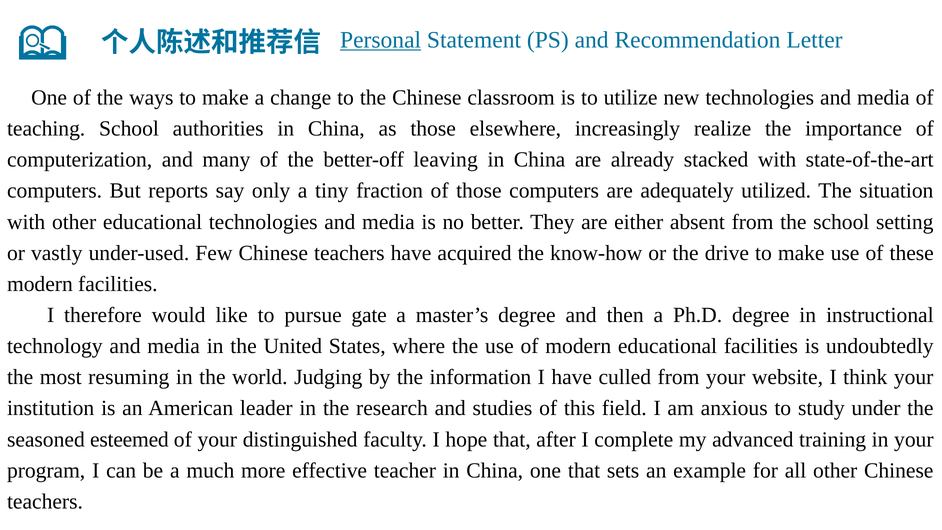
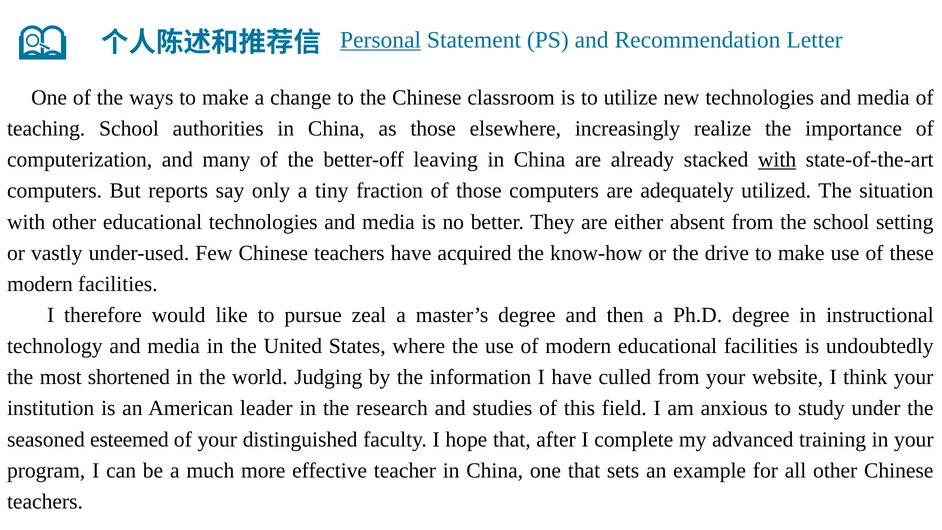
with underline: none -> present (777, 160)
gate: gate -> zeal (369, 315)
resuming: resuming -> shortened (129, 377)
